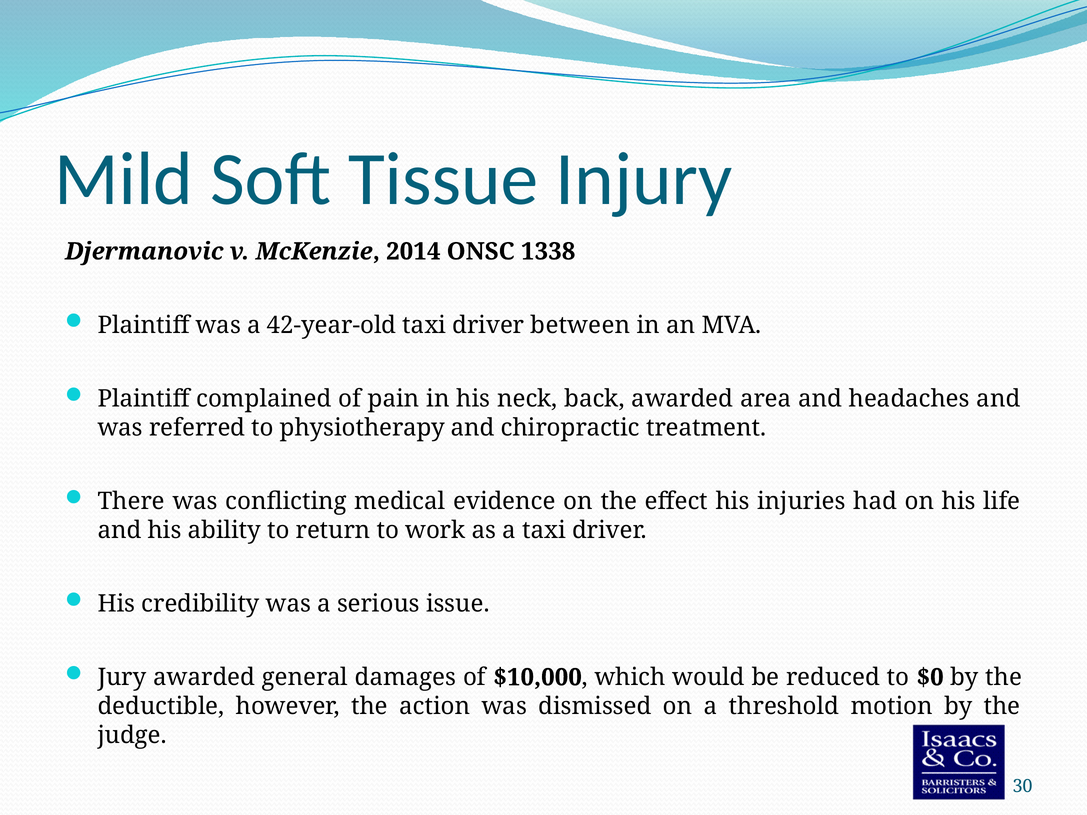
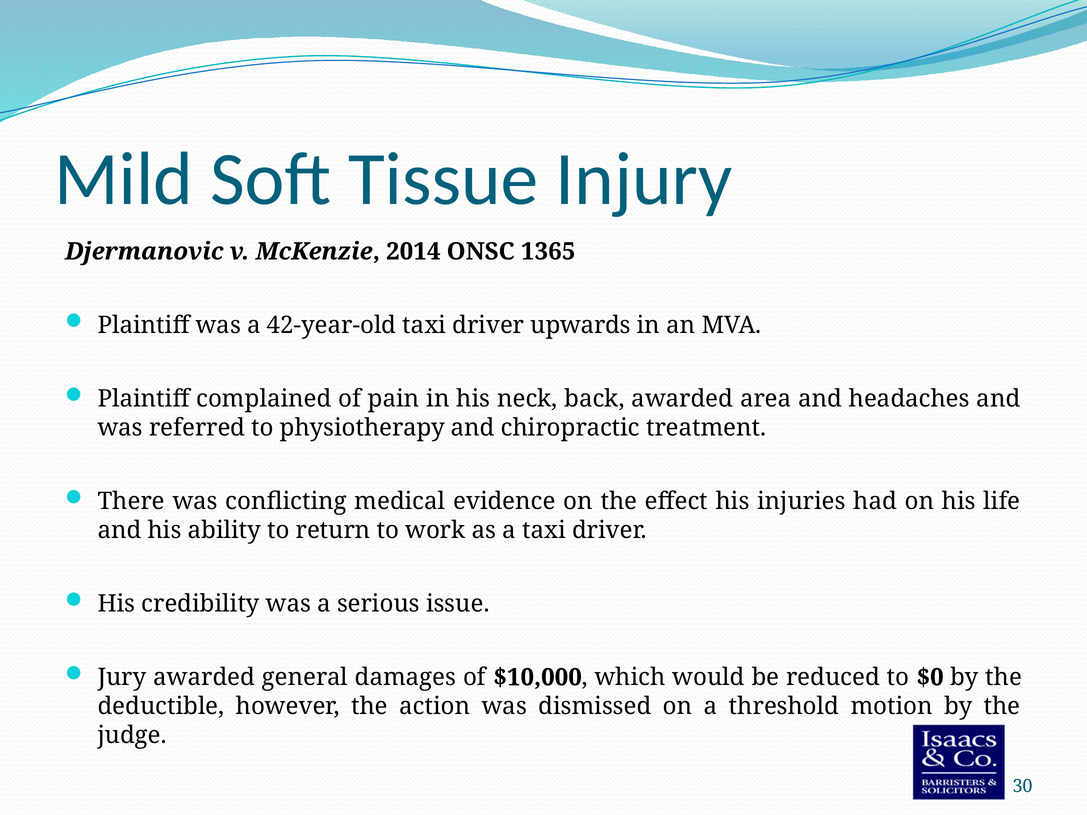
1338: 1338 -> 1365 (548, 252)
between: between -> upwards (581, 325)
